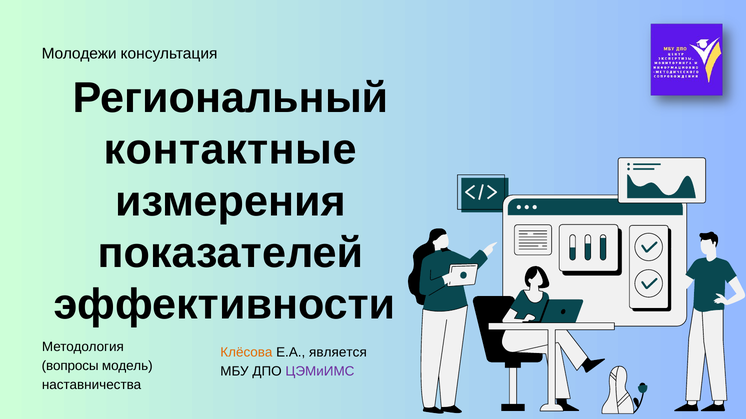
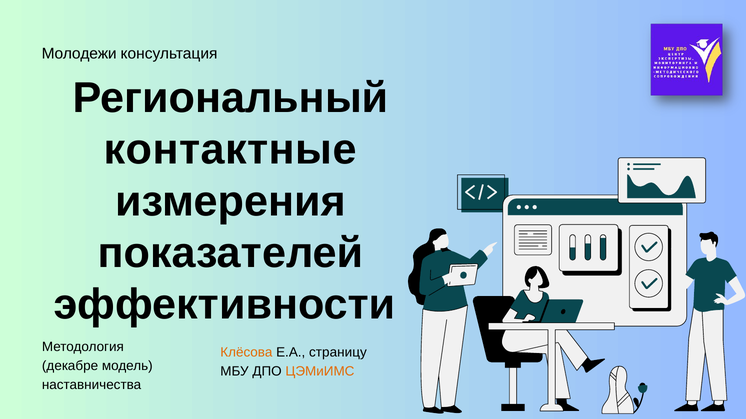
является: является -> страницу (338, 353)
вопросы: вопросы -> декабре (70, 366)
ЦЭМиИМС colour: purple -> orange (320, 372)
